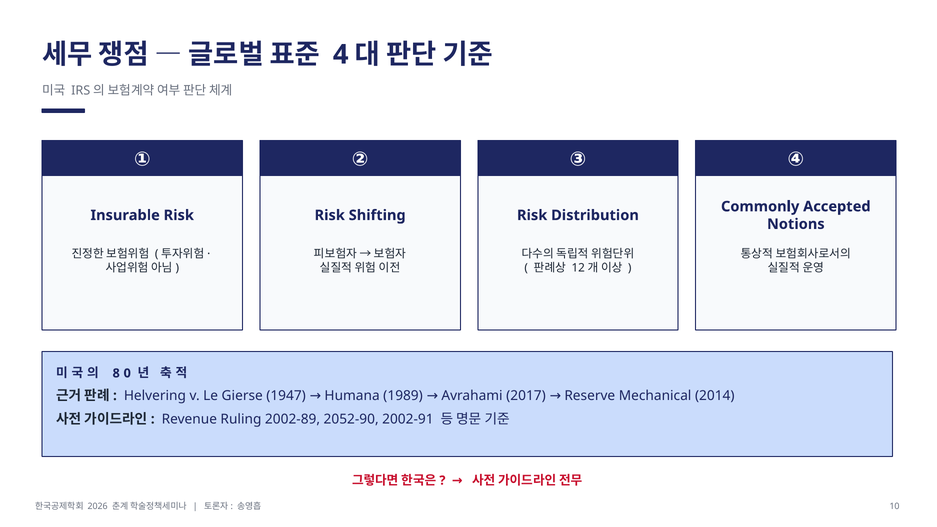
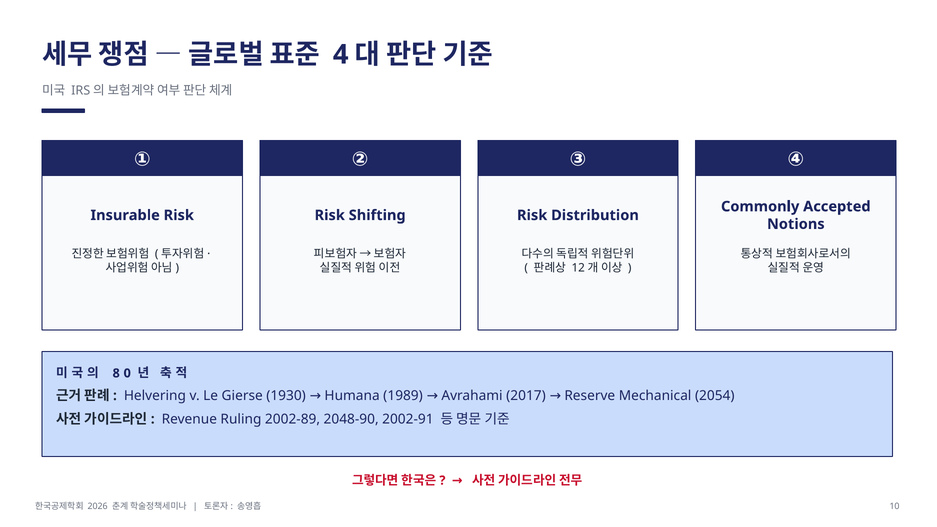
1947: 1947 -> 1930 (286, 396)
2014: 2014 -> 2054 (715, 396)
2052-90: 2052-90 -> 2048-90 (351, 419)
